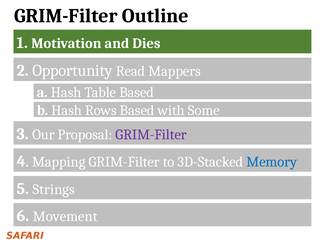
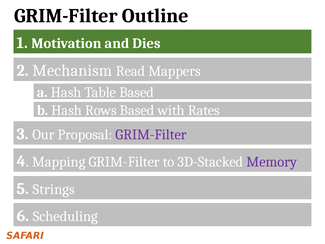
Opportunity: Opportunity -> Mechanism (72, 70)
Some: Some -> Rates (204, 110)
Memory colour: blue -> purple (272, 162)
Movement: Movement -> Scheduling (65, 216)
